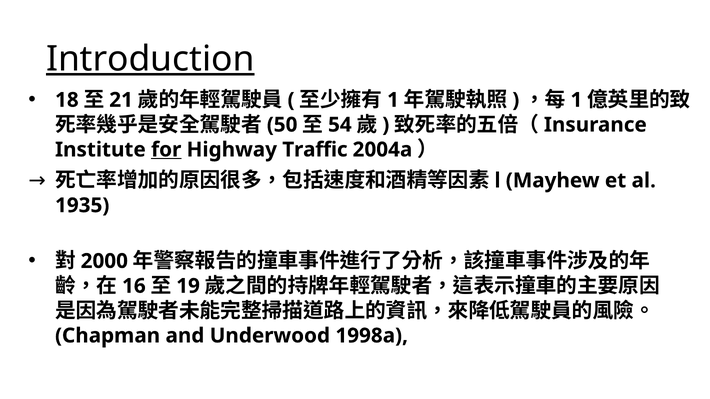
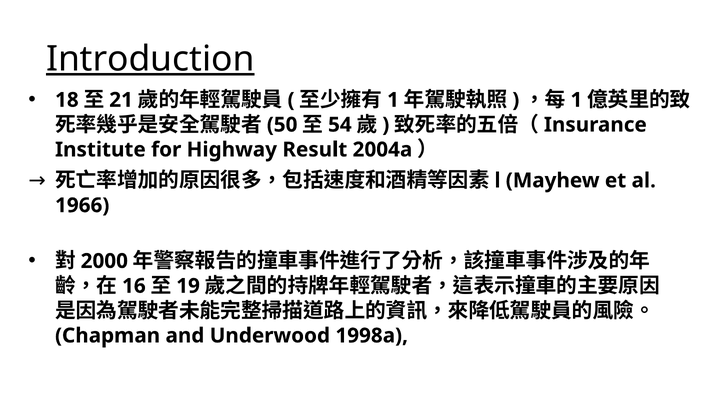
for underline: present -> none (166, 150)
Traffic: Traffic -> Result (315, 150)
1935: 1935 -> 1966 (82, 206)
